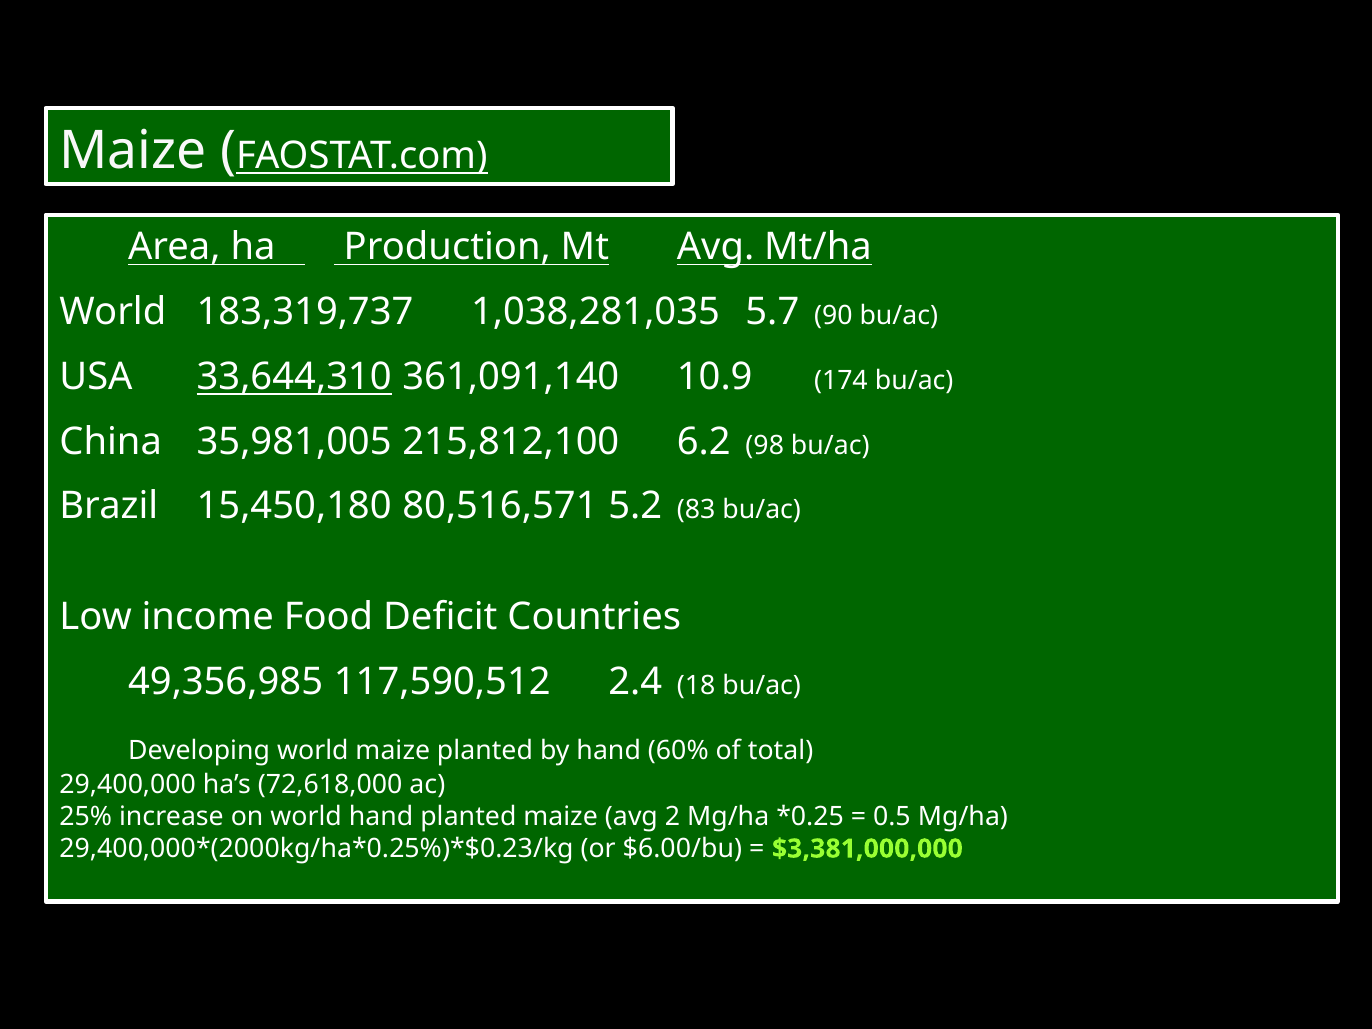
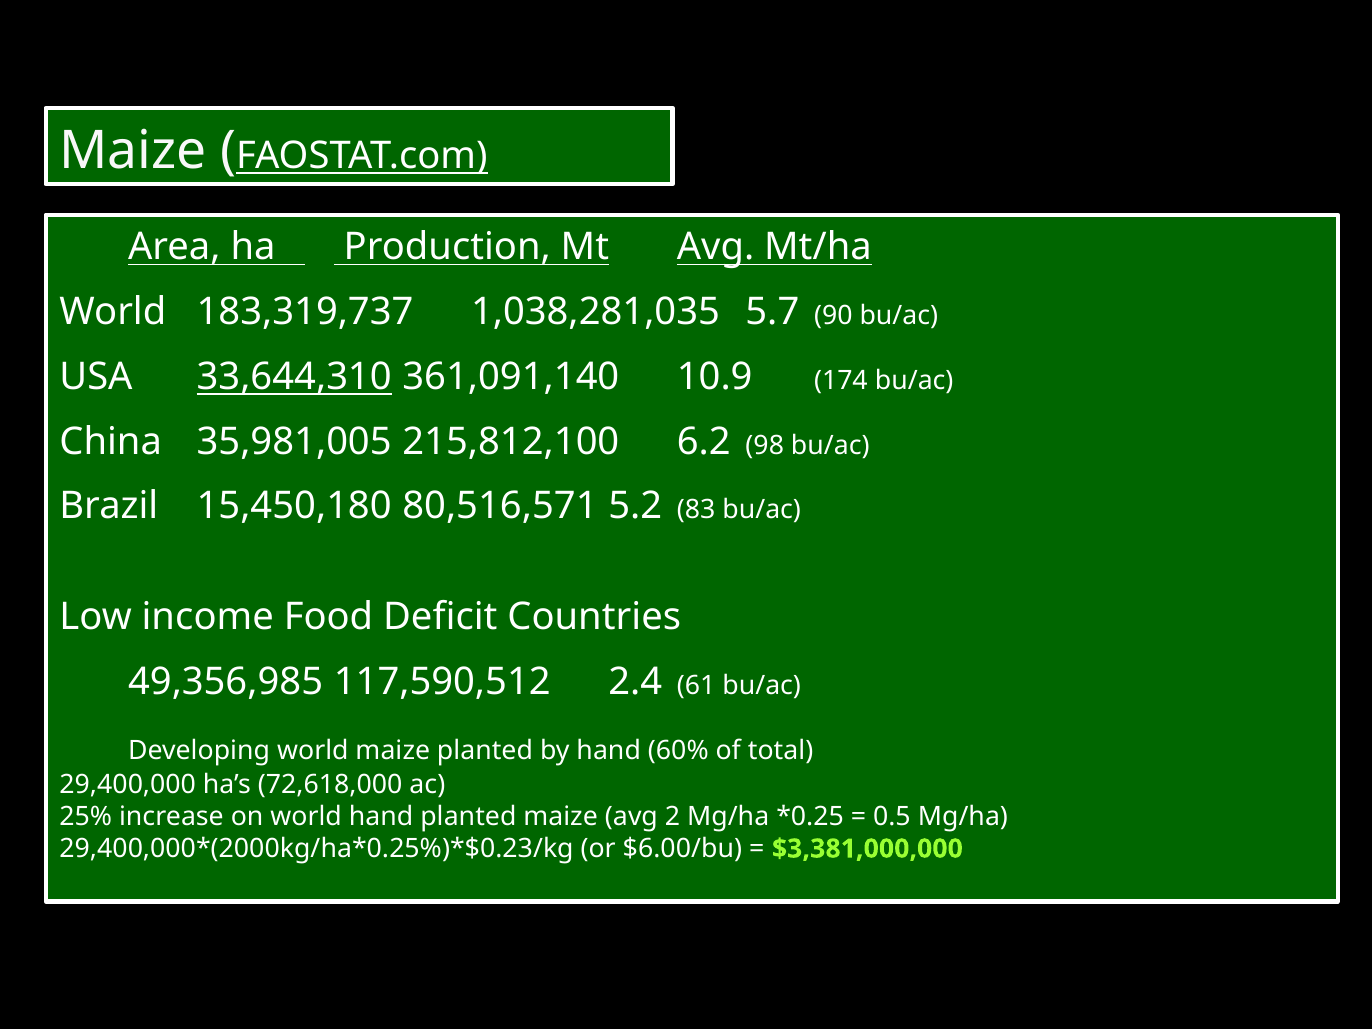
18: 18 -> 61 (696, 686)
